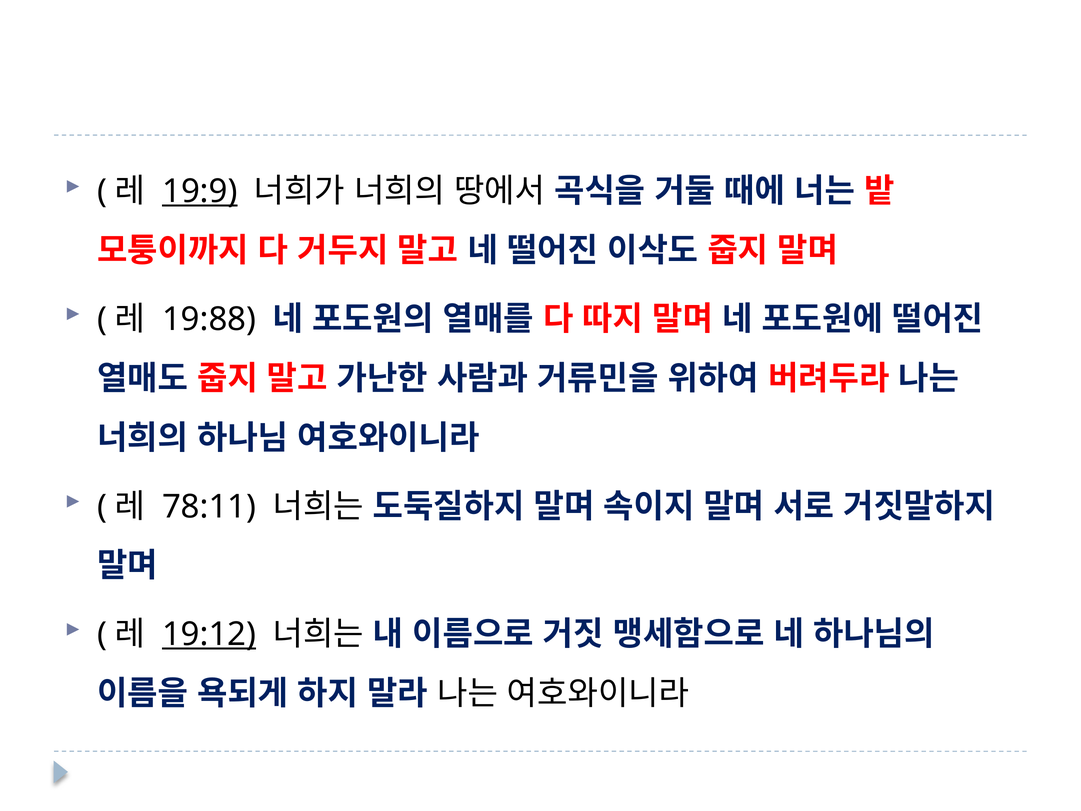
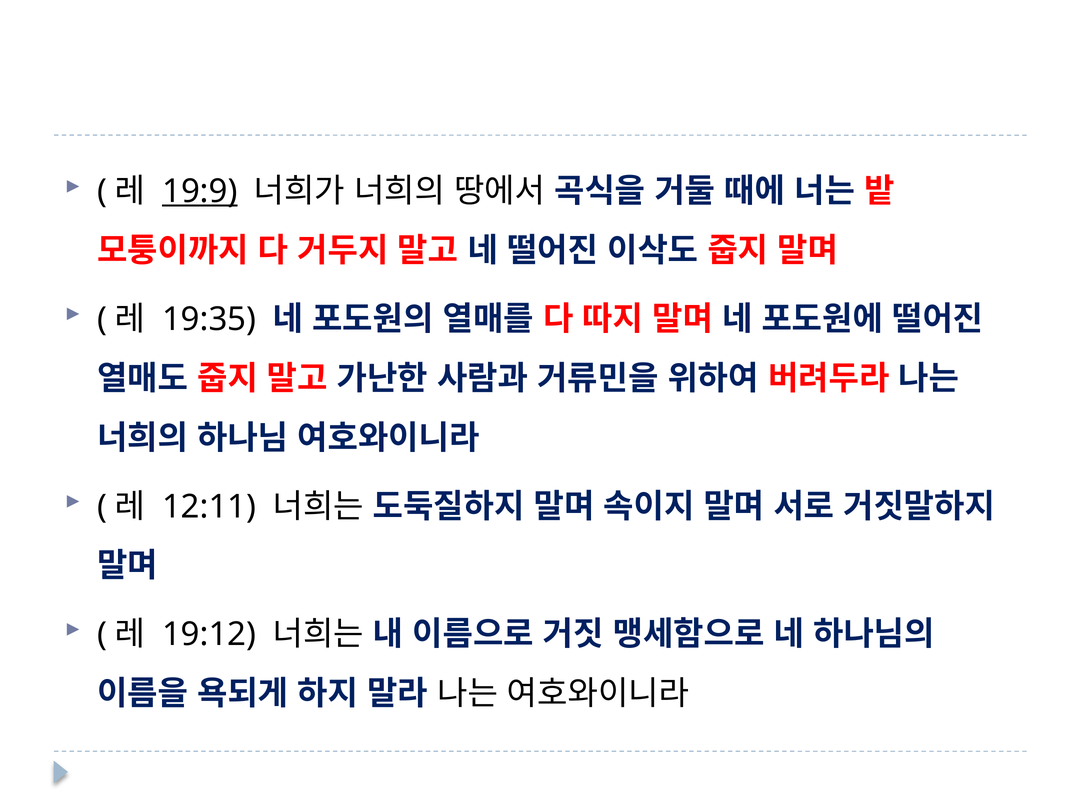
19:88: 19:88 -> 19:35 (209, 319)
78:11: 78:11 -> 12:11 (209, 506)
19:12 underline: present -> none (209, 634)
